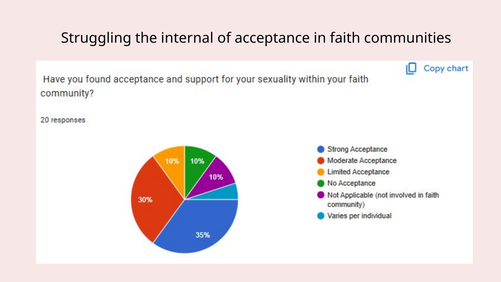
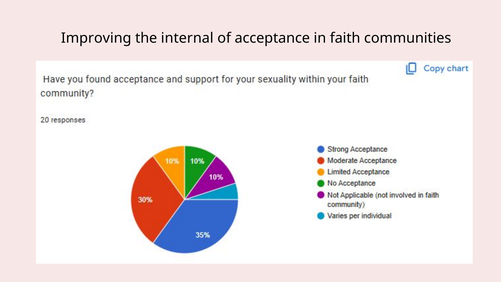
Struggling: Struggling -> Improving (96, 38)
